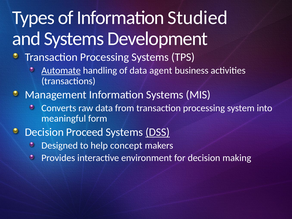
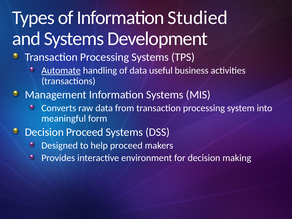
agent: agent -> useful (161, 71)
DSS underline: present -> none (158, 132)
help concept: concept -> proceed (126, 146)
